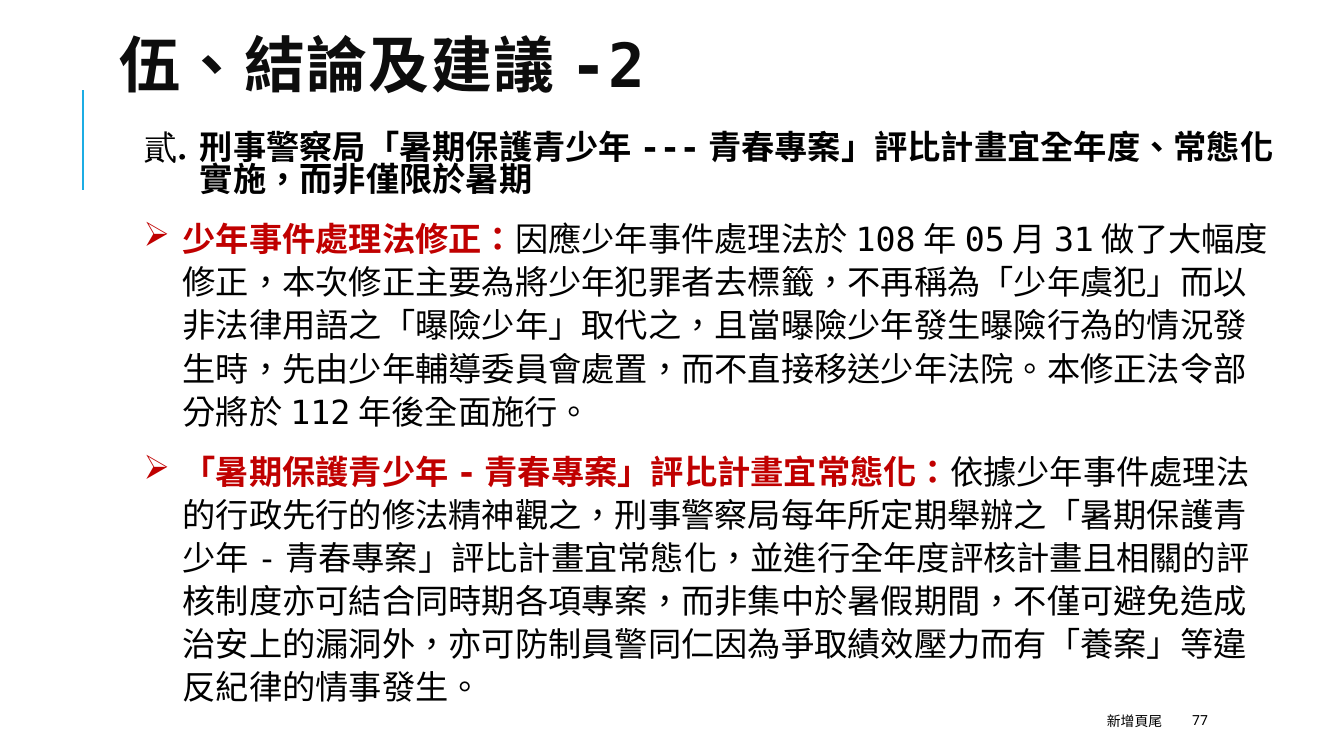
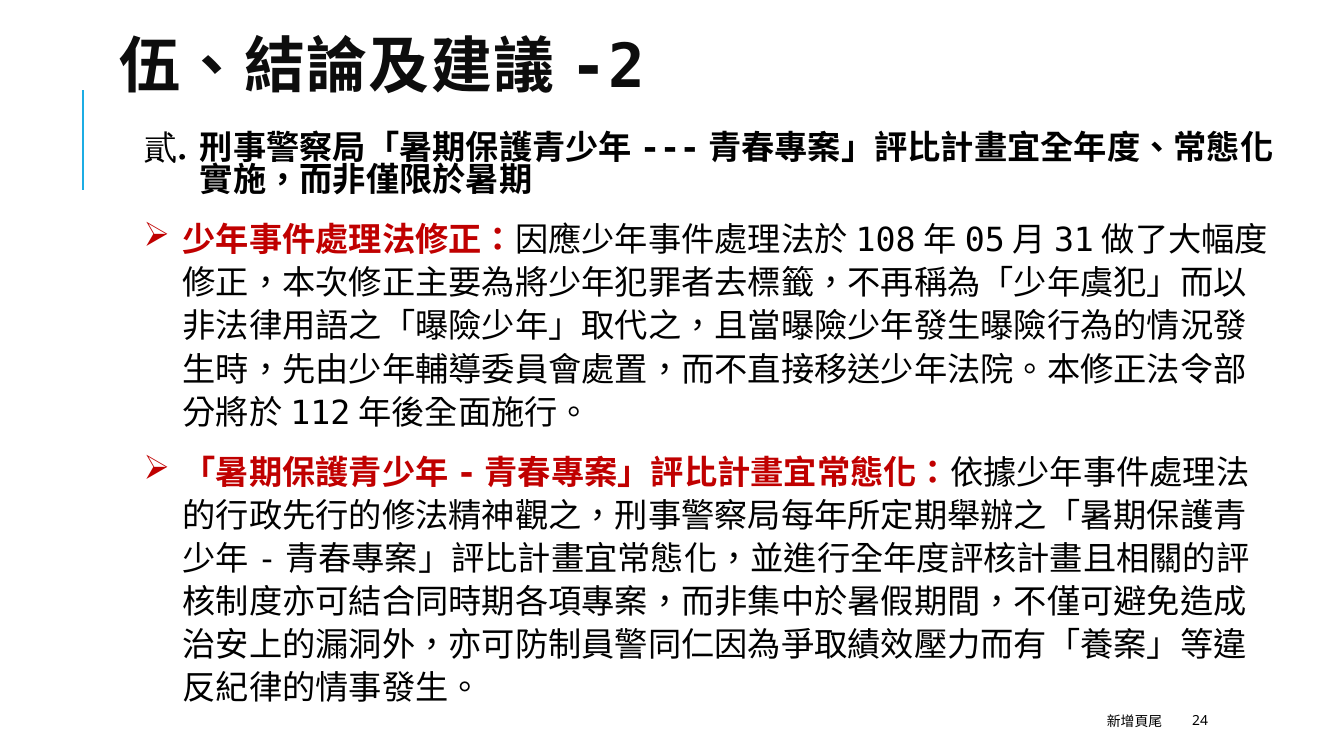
77: 77 -> 24 (1200, 721)
